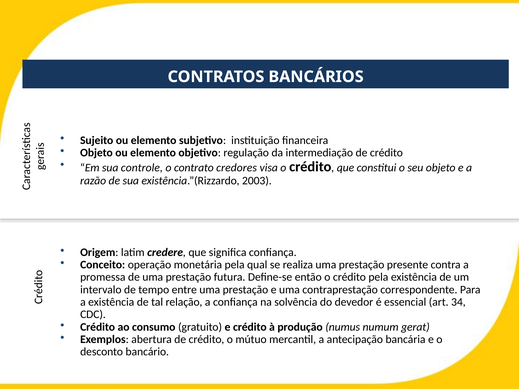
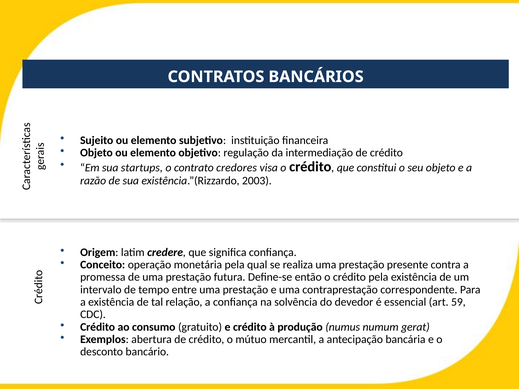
controle: controle -> startups (142, 168)
34: 34 -> 59 (458, 302)
